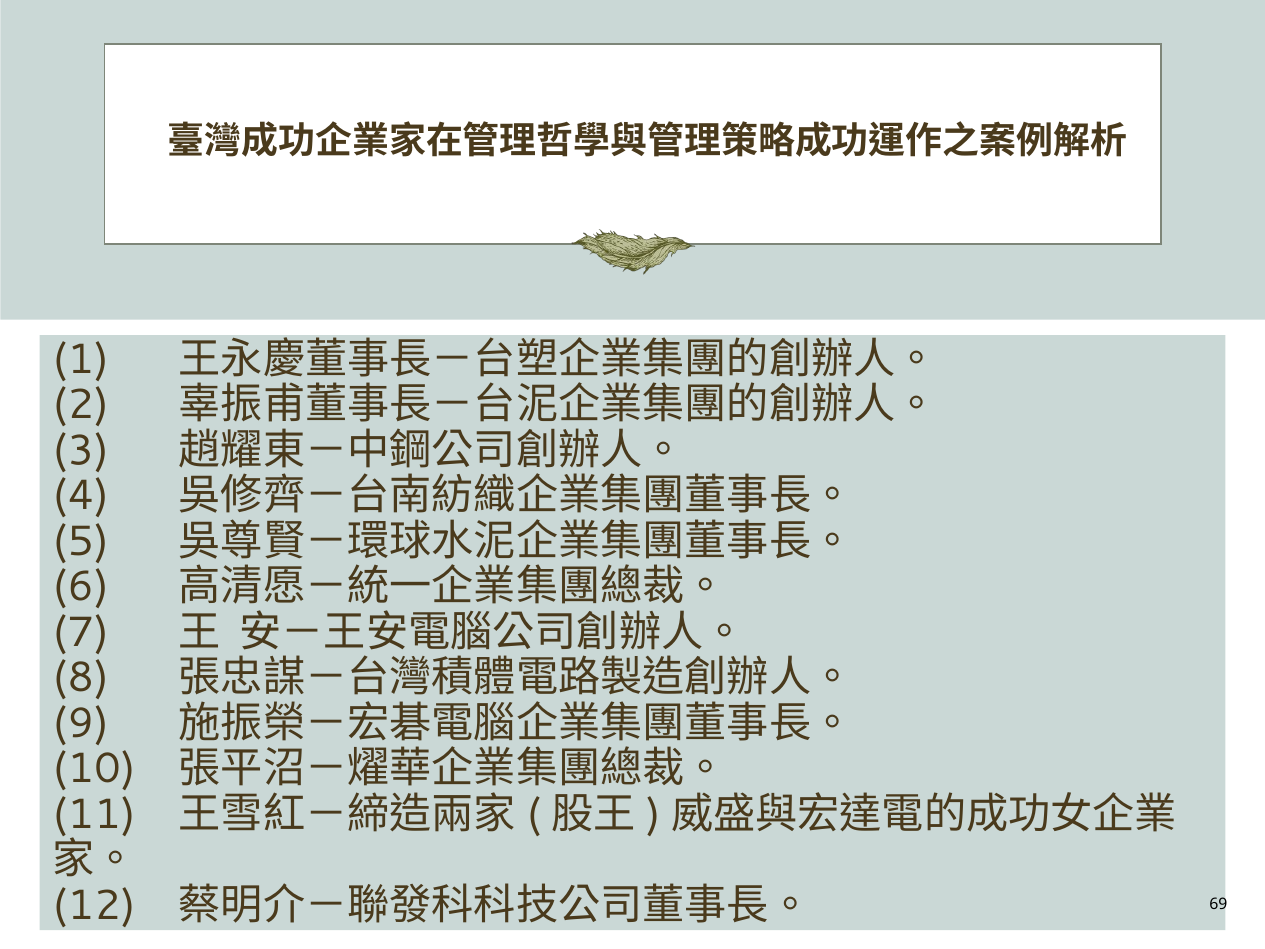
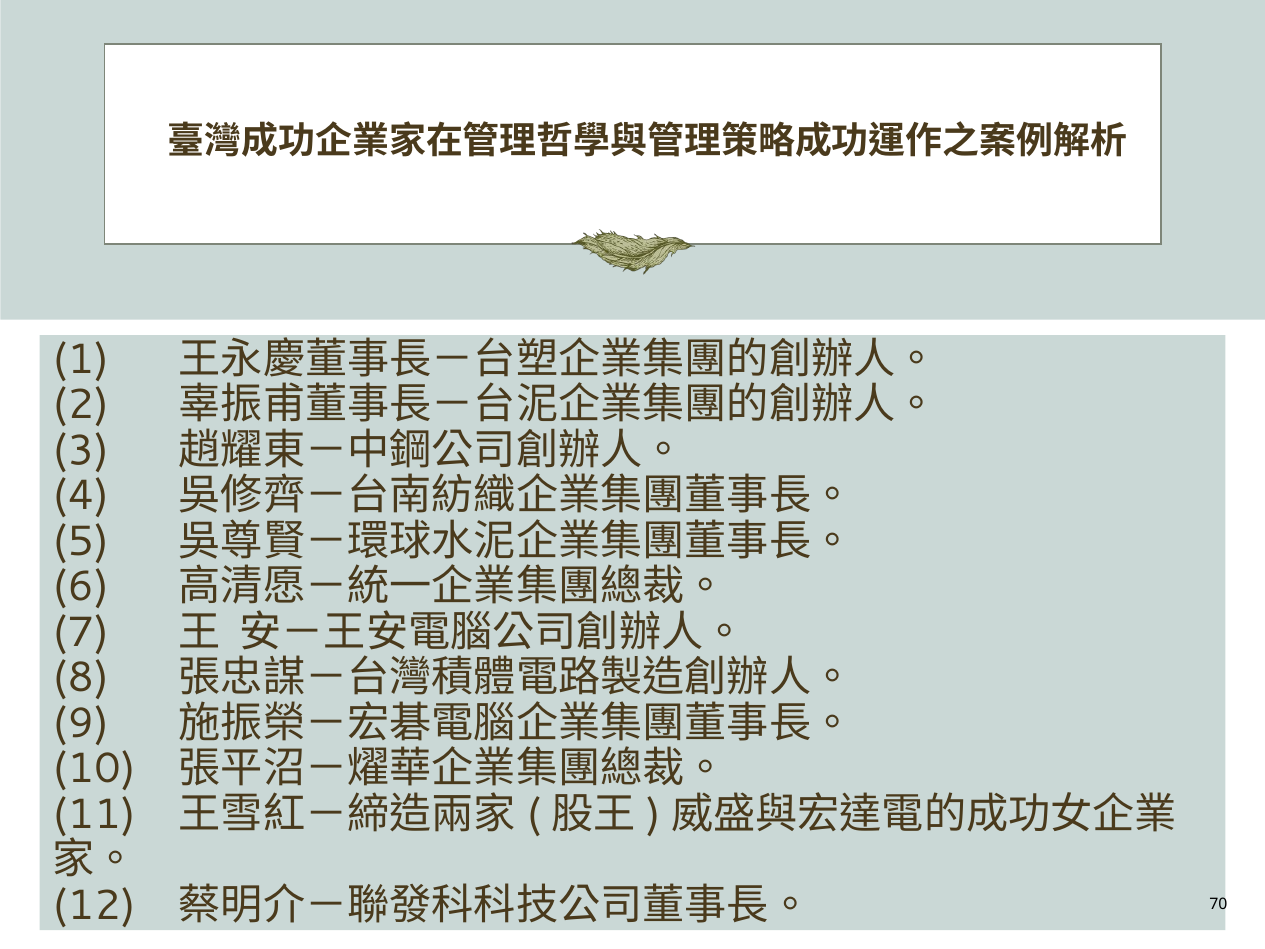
69: 69 -> 70 (1218, 904)
